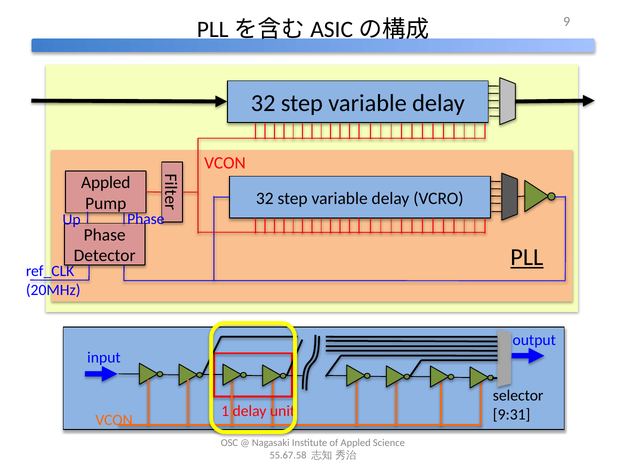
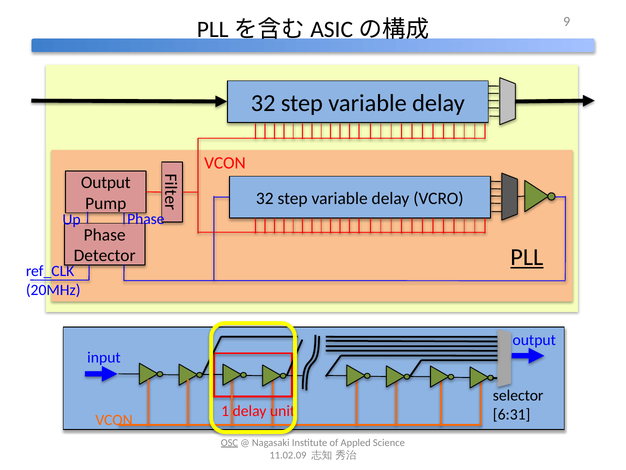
Appled: Appled -> Output (106, 182)
9:31: 9:31 -> 6:31 (512, 414)
OSC underline: none -> present (229, 442)
55.67.58: 55.67.58 -> 11.02.09 (288, 455)
